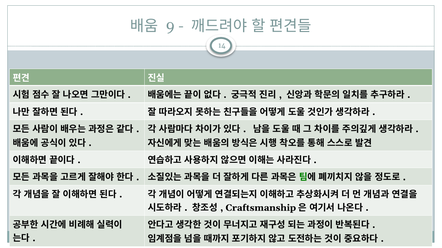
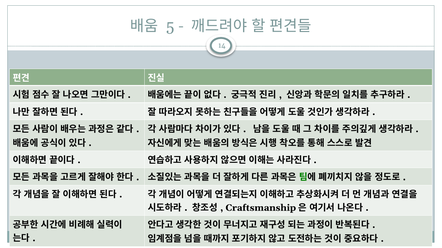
9: 9 -> 5 (170, 26)
